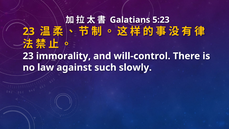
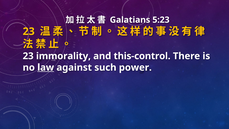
will-control: will-control -> this-control (142, 56)
law underline: none -> present (46, 67)
slowly: slowly -> power (135, 67)
